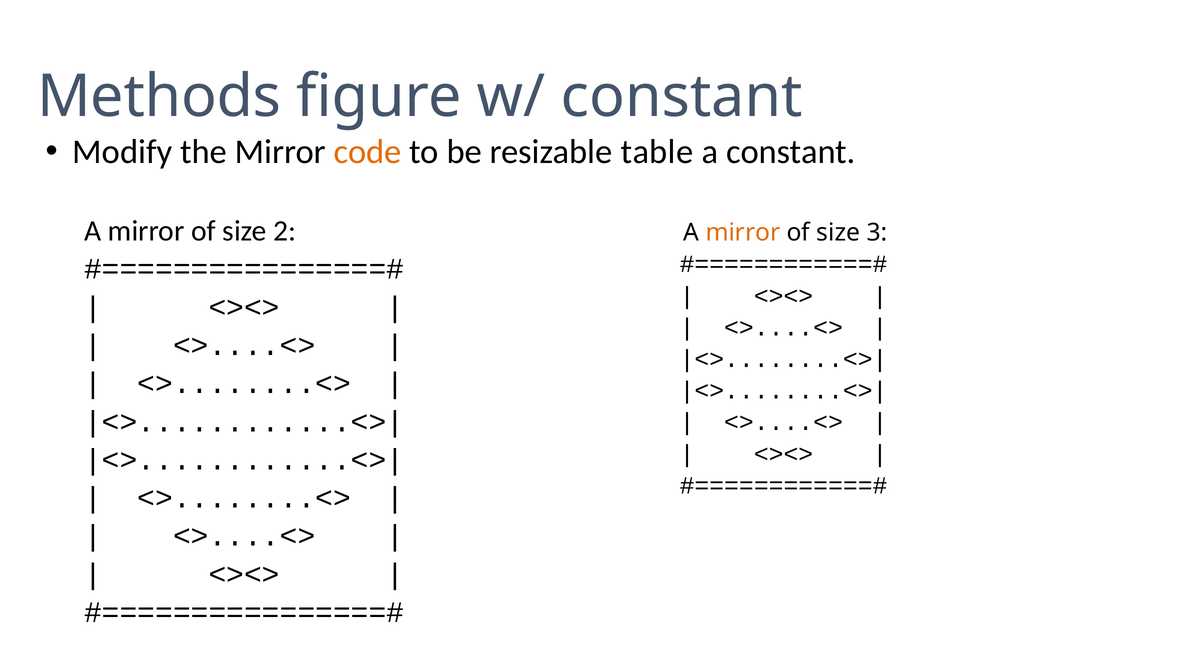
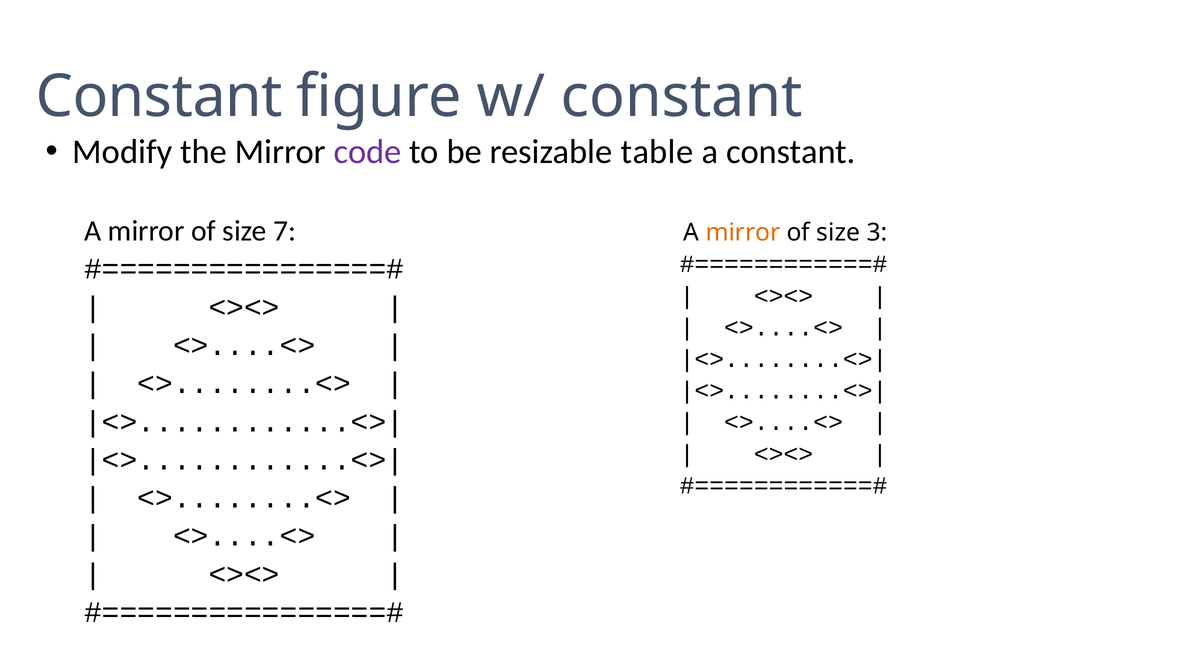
Methods: Methods -> Constant (159, 96)
code colour: orange -> purple (368, 152)
2: 2 -> 7 (285, 231)
